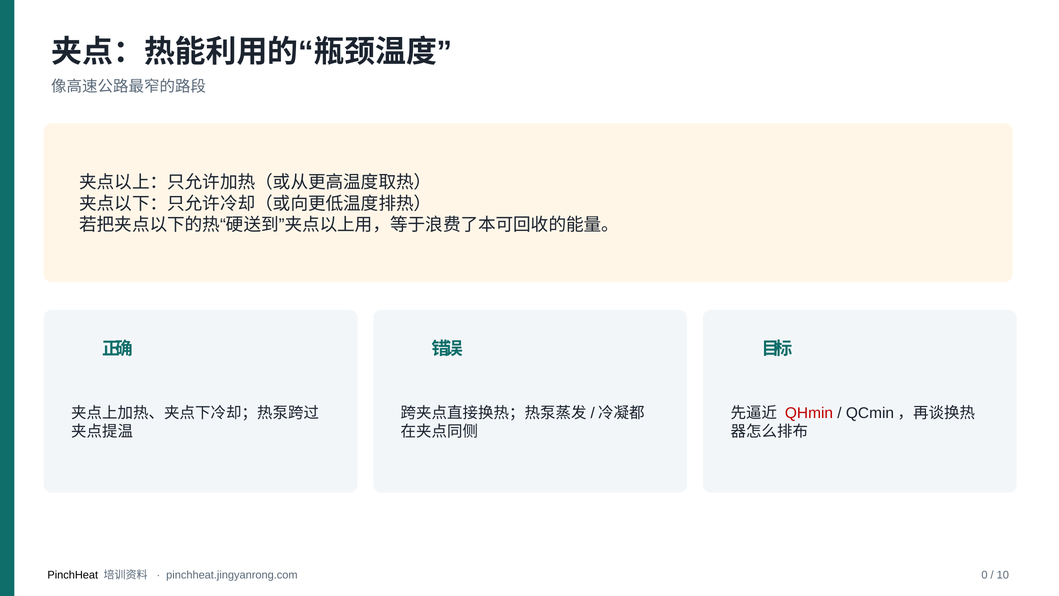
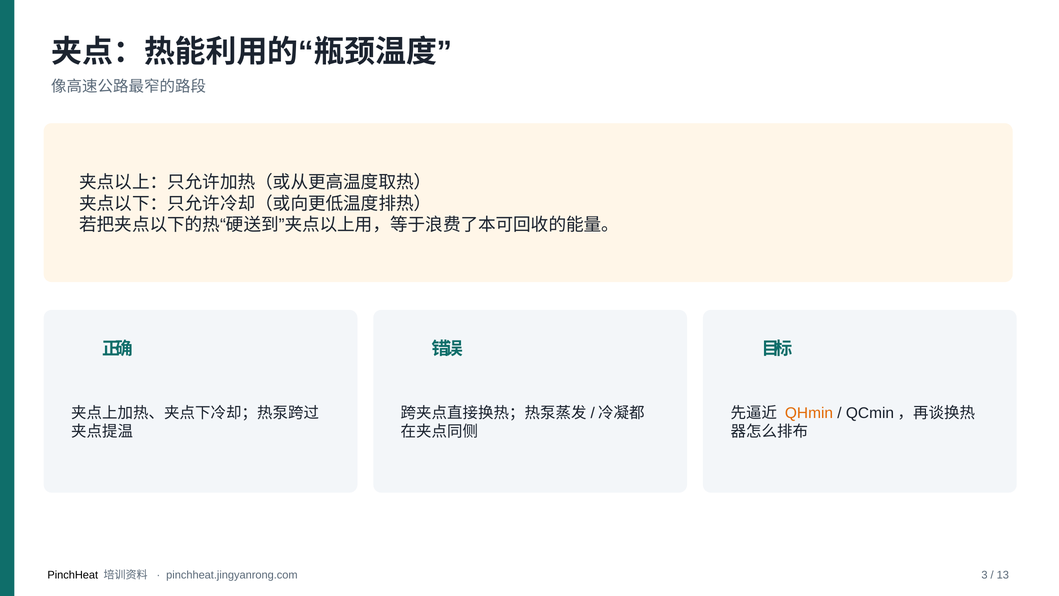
QHmin colour: red -> orange (809, 413)
0: 0 -> 3 (984, 575)
10: 10 -> 13 (1003, 575)
